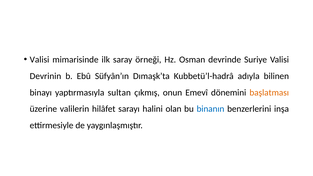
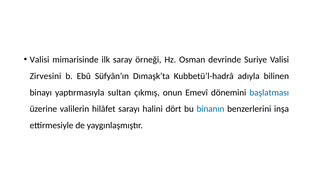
Devrinin: Devrinin -> Zirvesini (45, 76)
başlatması colour: orange -> blue (269, 93)
olan: olan -> dört (174, 109)
